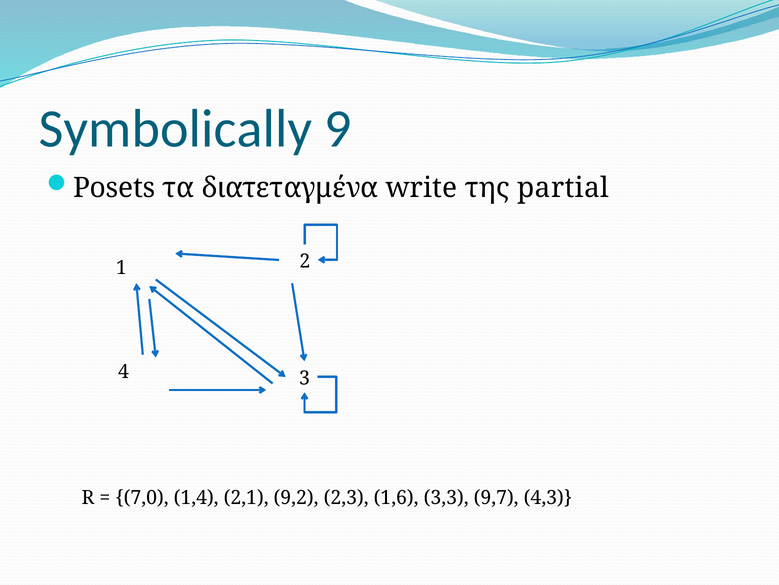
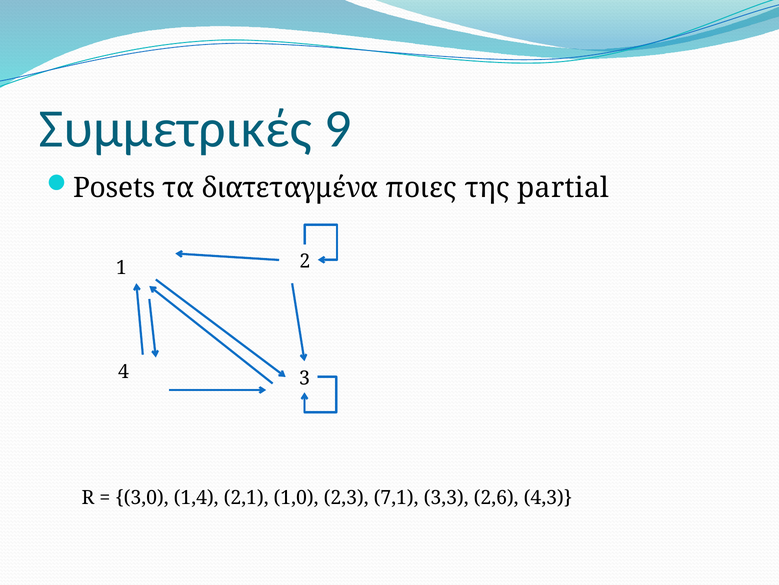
Symbolically: Symbolically -> Συμμετρικές (175, 129)
write: write -> ποιες (421, 188)
7,0: 7,0 -> 3,0 (142, 497)
9,2: 9,2 -> 1,0 (296, 497)
1,6: 1,6 -> 7,1 (396, 497)
9,7: 9,7 -> 2,6 (496, 497)
